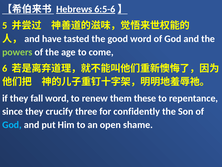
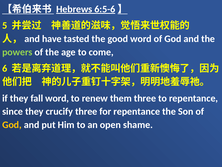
them these: these -> three (145, 98)
for confidently: confidently -> repentance (137, 111)
God colour: light blue -> yellow (12, 124)
